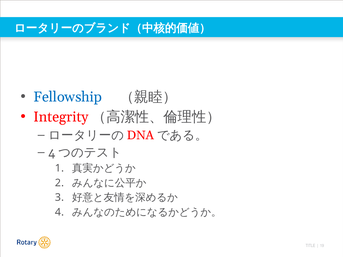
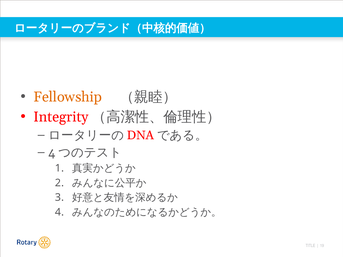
Fellowship colour: blue -> orange (68, 97)
